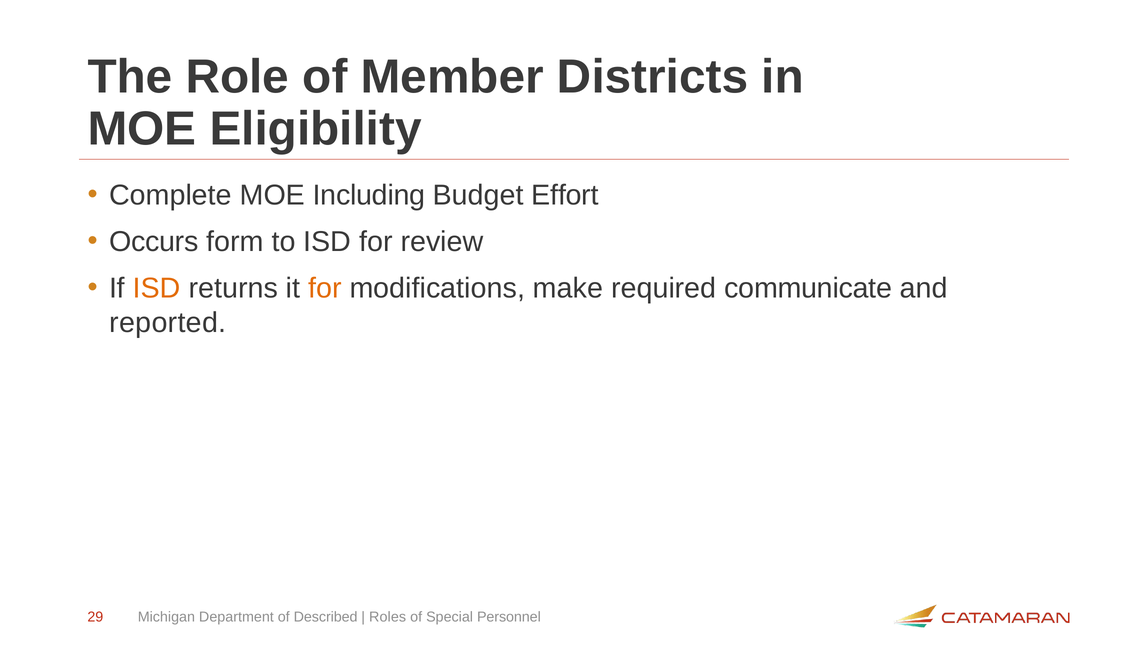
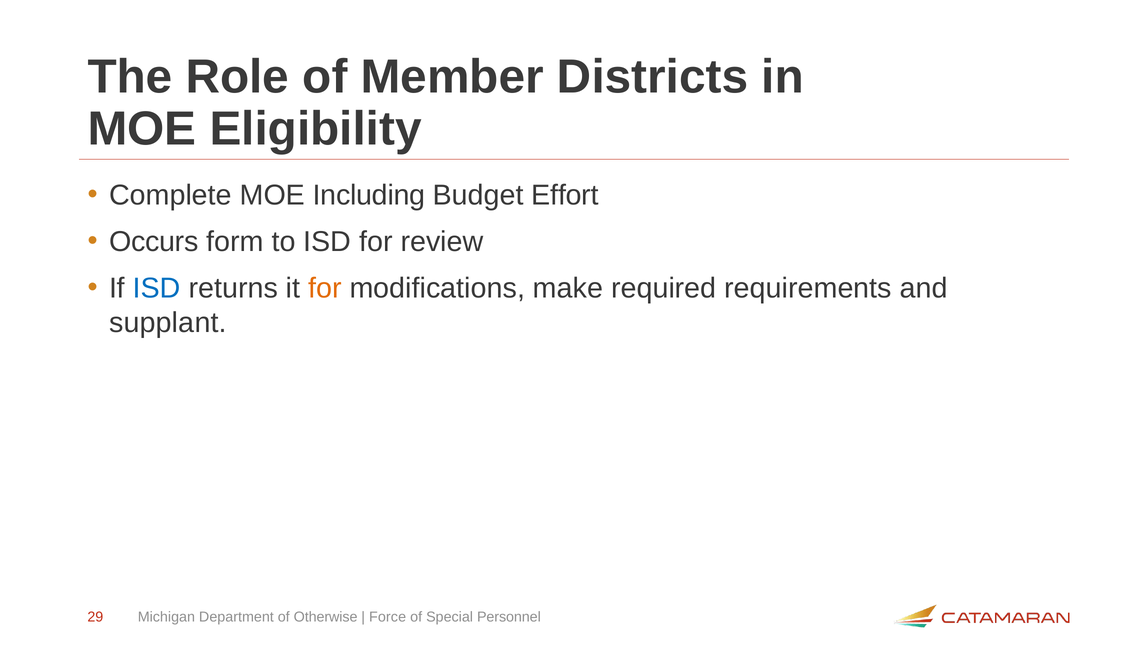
ISD colour: orange -> blue (157, 288)
communicate: communicate -> requirements (808, 288)
reported: reported -> supplant (168, 323)
Described: Described -> Otherwise (326, 617)
Roles: Roles -> Force (388, 617)
